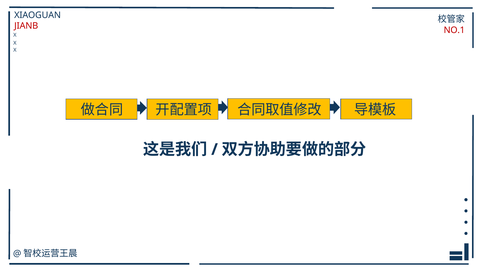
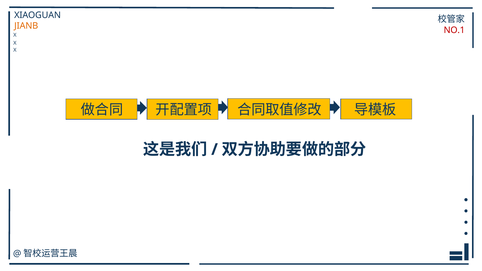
JIANB colour: red -> orange (26, 26)
